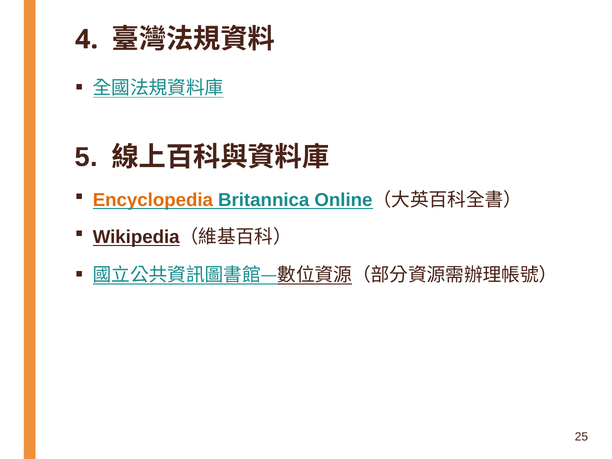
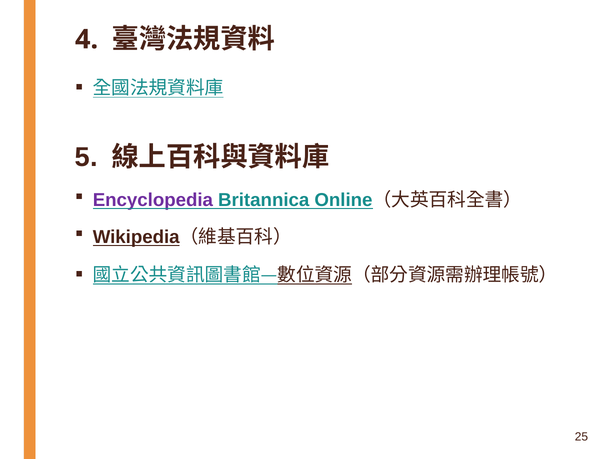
Encyclopedia colour: orange -> purple (153, 200)
